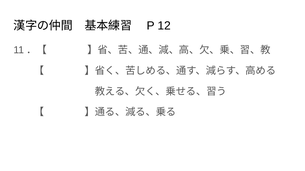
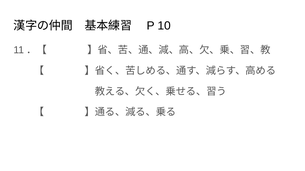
12: 12 -> 10 (164, 26)
